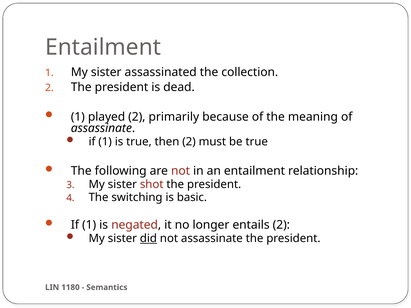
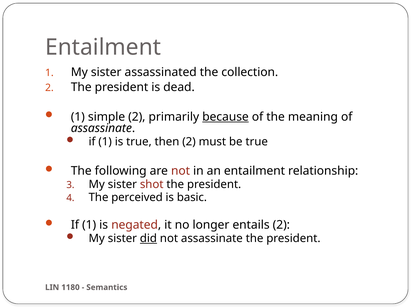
played: played -> simple (107, 117)
because underline: none -> present (226, 117)
switching: switching -> perceived (137, 198)
